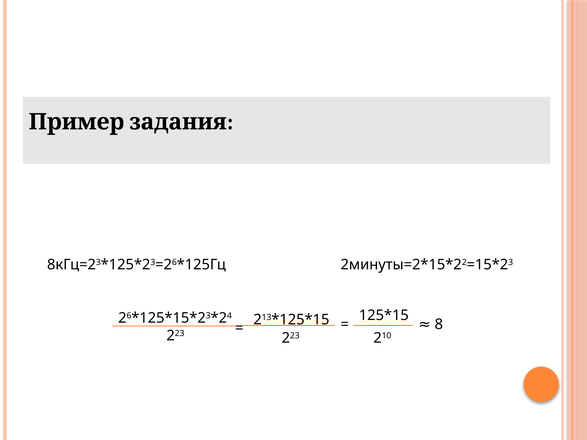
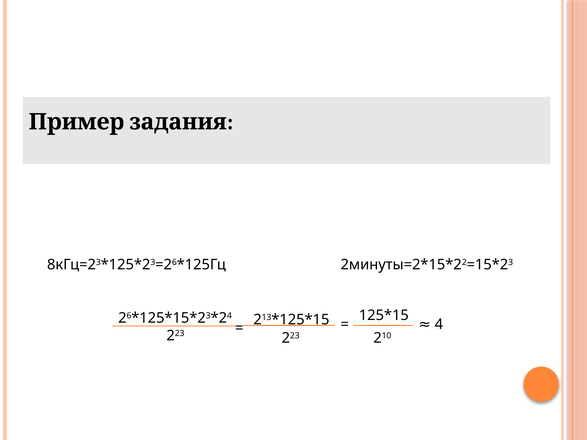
8: 8 -> 4 (439, 325)
